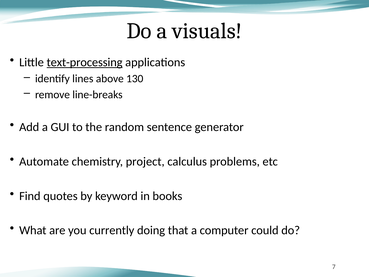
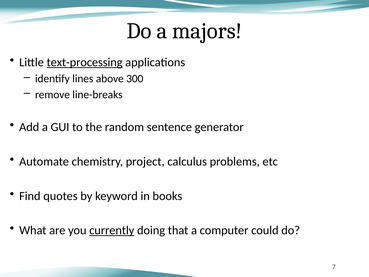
visuals: visuals -> majors (207, 31)
130: 130 -> 300 (135, 79)
currently underline: none -> present (112, 230)
